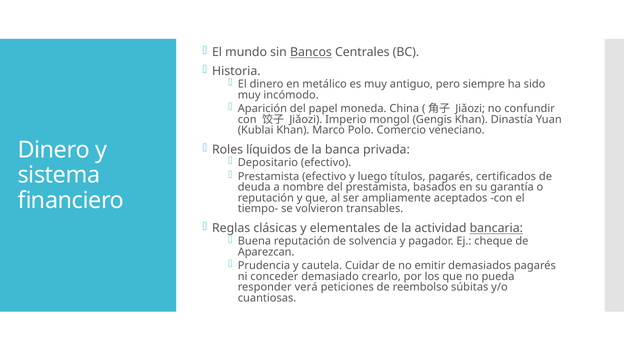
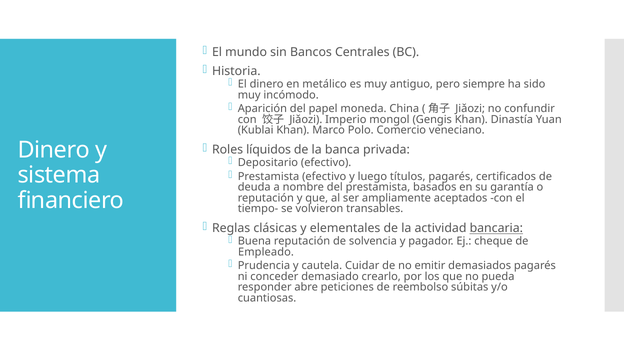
Bancos underline: present -> none (311, 52)
Aparezcan: Aparezcan -> Empleado (266, 252)
verá: verá -> abre (306, 287)
